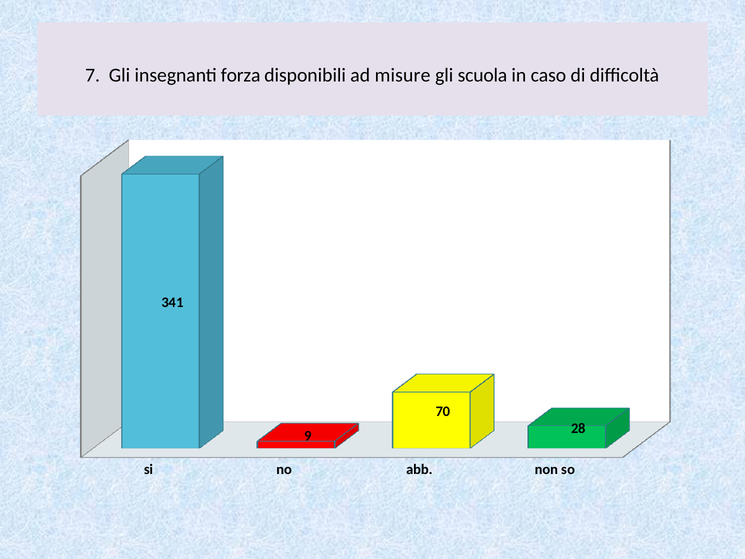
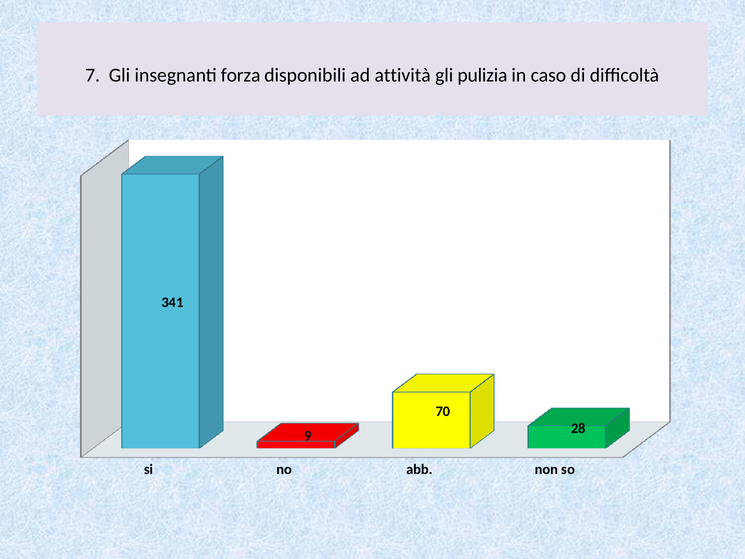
misure: misure -> attività (403, 75)
scuola: scuola -> pulizia (482, 75)
